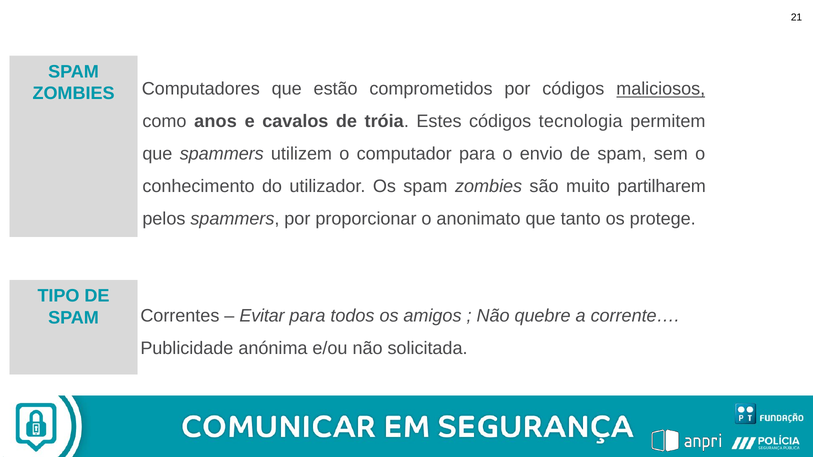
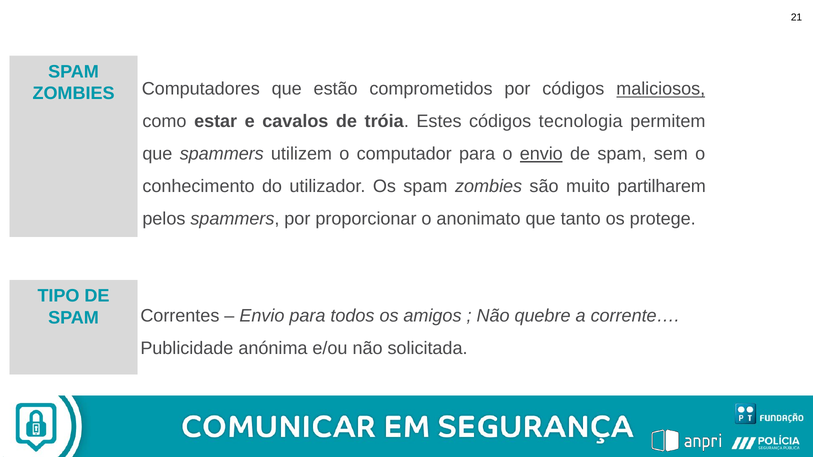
anos: anos -> estar (216, 122)
envio underline: none -> present (541, 154)
Evitar: Evitar -> Envio (262, 316)
